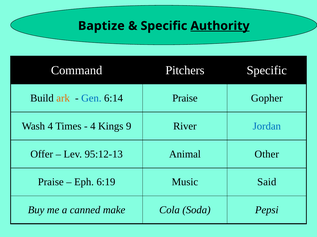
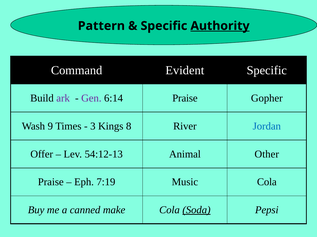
Baptize: Baptize -> Pattern (101, 26)
Pitchers: Pitchers -> Evident (185, 70)
ark colour: orange -> purple (63, 98)
Gen colour: blue -> purple (91, 98)
Wash 4: 4 -> 9 (50, 126)
4: 4 -> 3 (93, 126)
9: 9 -> 8 (129, 126)
95:12-13: 95:12-13 -> 54:12-13 (104, 155)
6:19: 6:19 -> 7:19 (106, 183)
Music Said: Said -> Cola (267, 183)
Soda underline: none -> present (196, 211)
